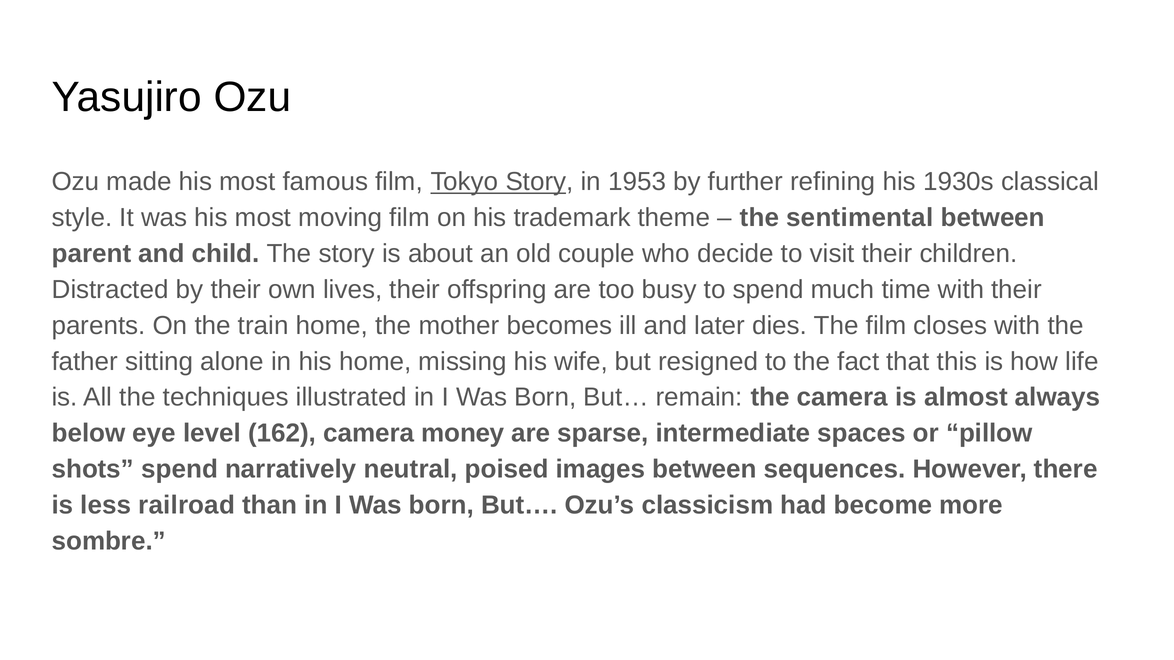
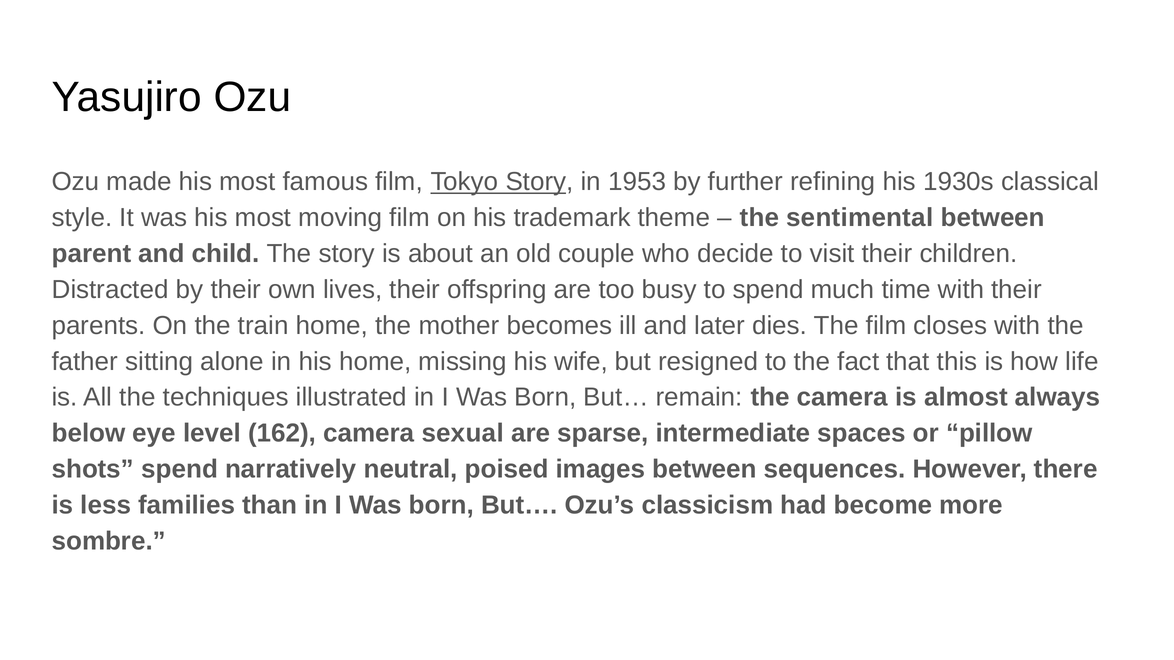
money: money -> sexual (463, 434)
railroad: railroad -> families (187, 505)
